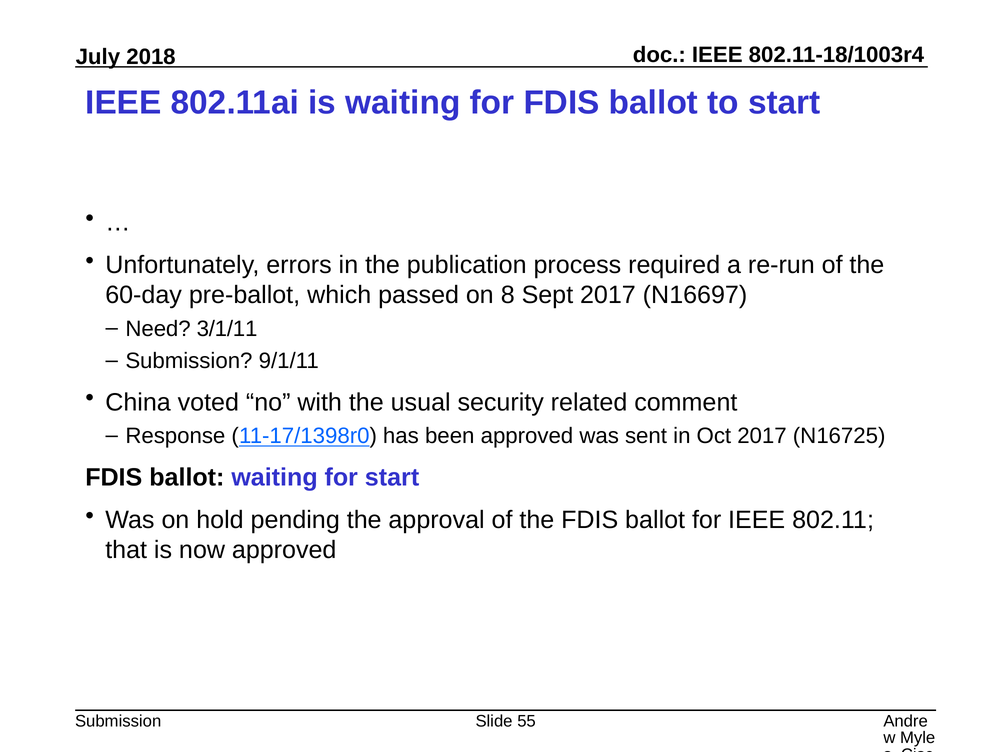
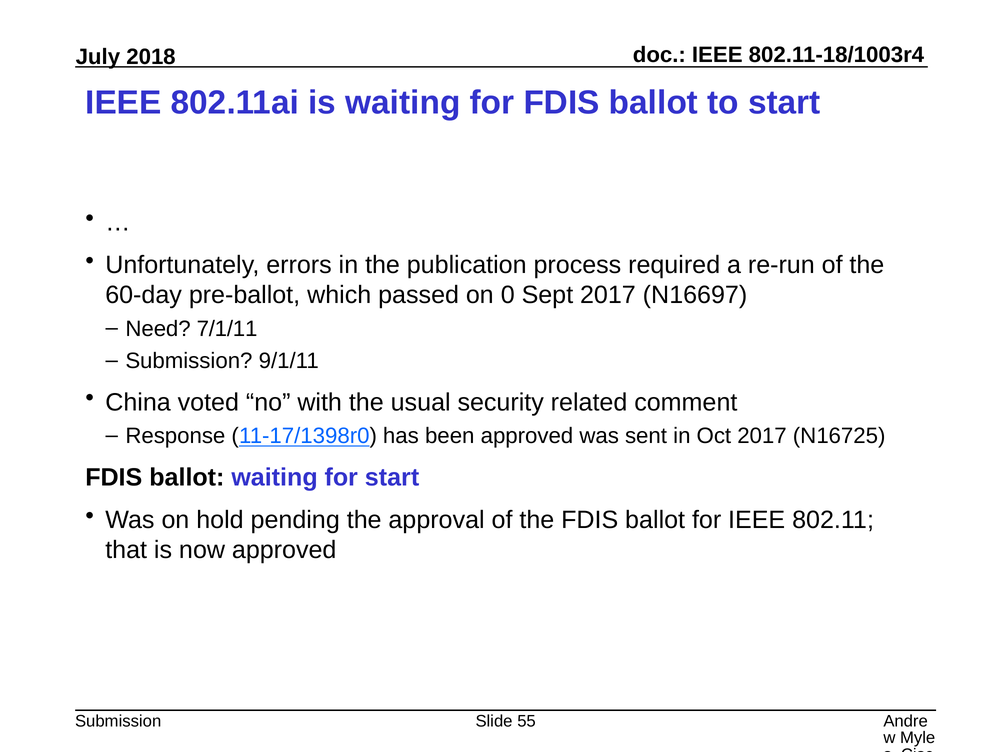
8: 8 -> 0 (508, 295)
3/1/11: 3/1/11 -> 7/1/11 (227, 329)
